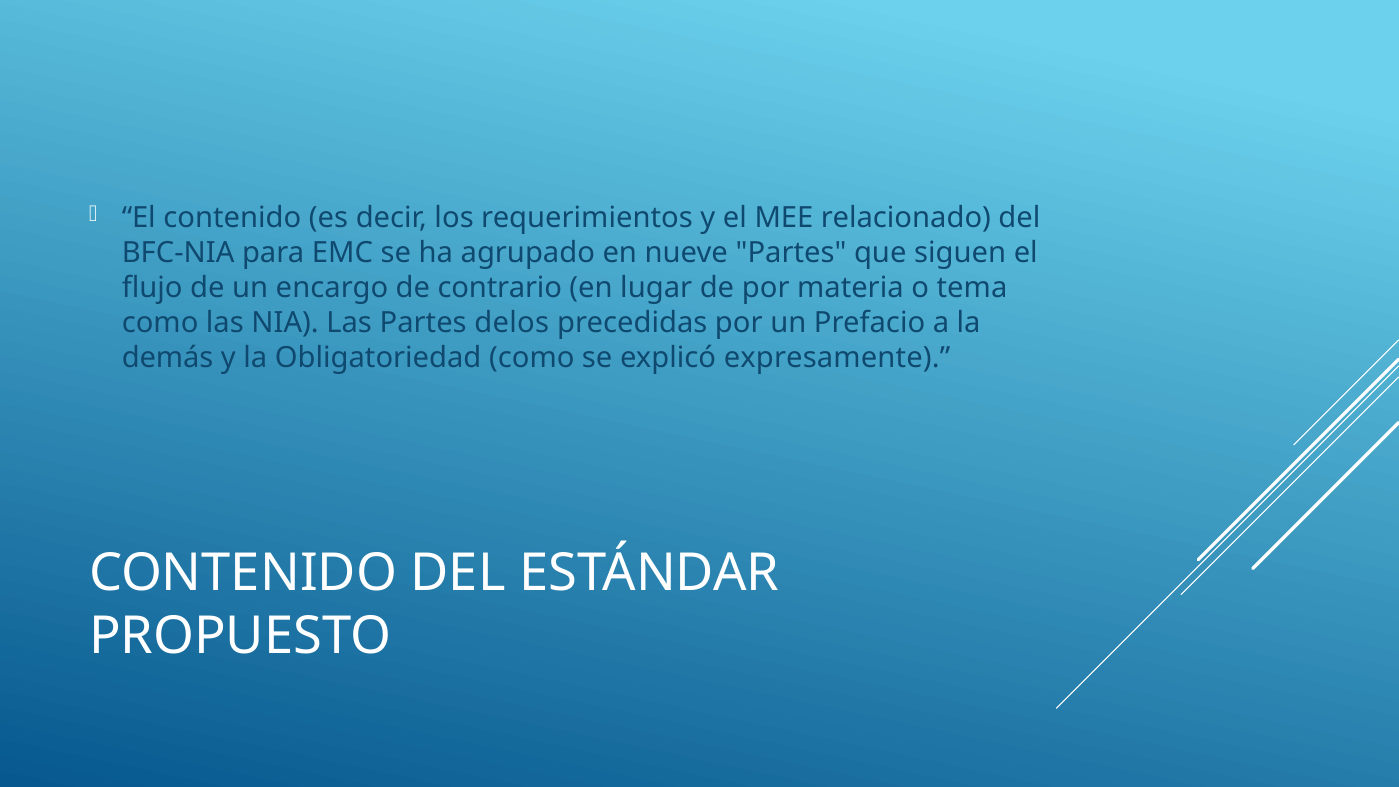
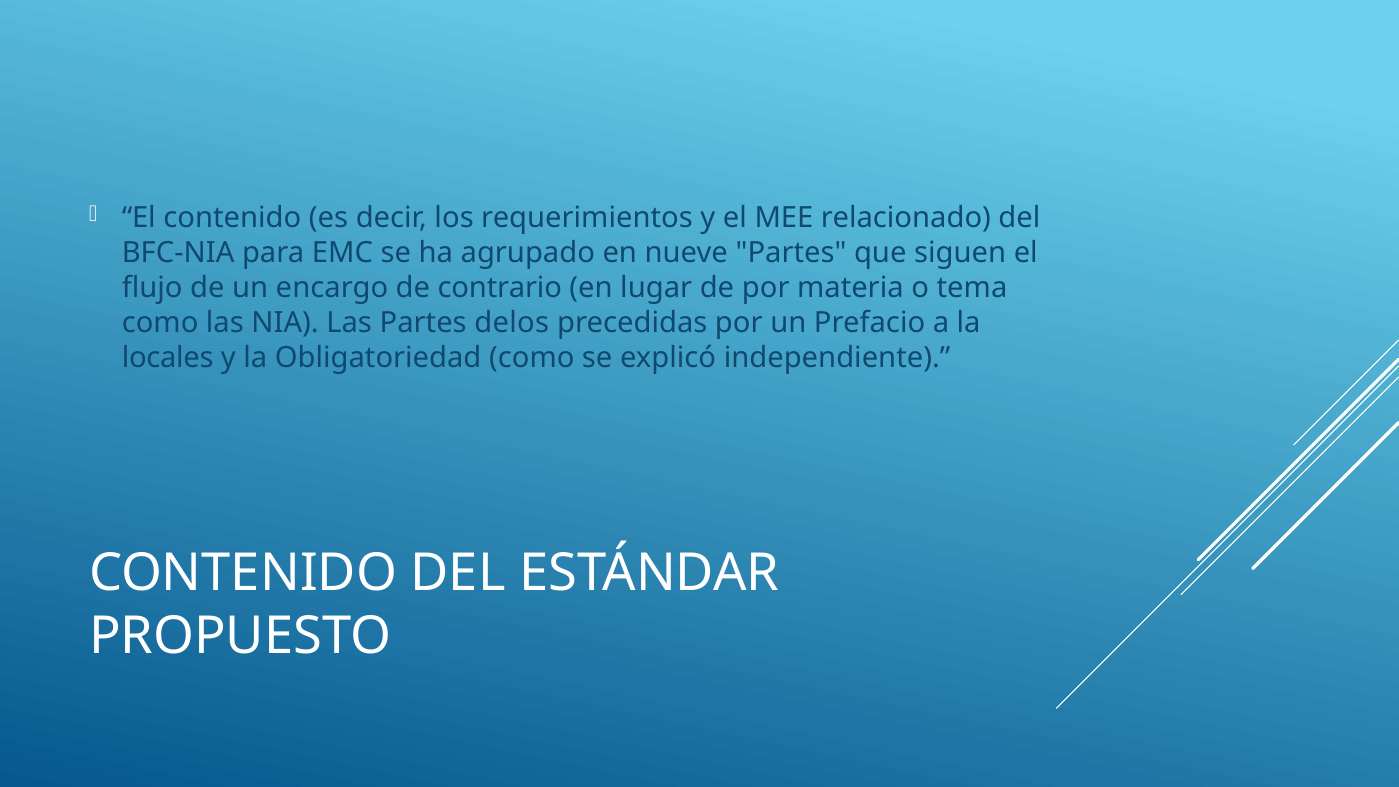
demás: demás -> locales (168, 358)
expresamente: expresamente -> independiente (837, 358)
